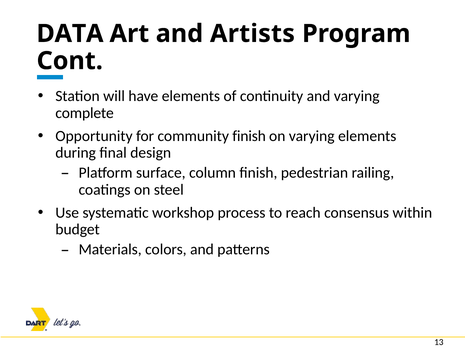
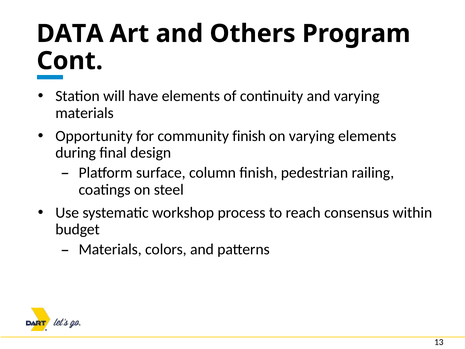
Artists: Artists -> Others (253, 34)
complete: complete -> materials (85, 113)
